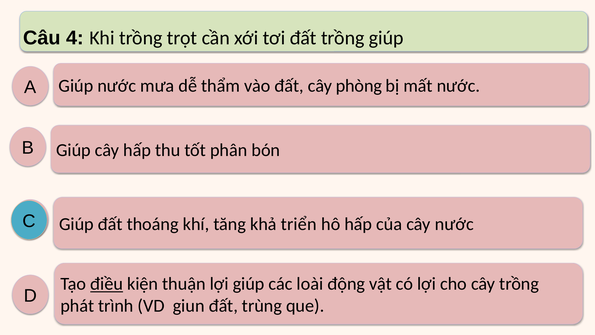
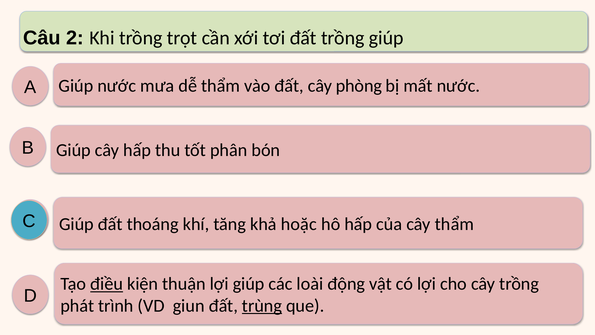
4: 4 -> 2 (75, 38)
triển: triển -> hoặc (299, 224)
cây nước: nước -> thẩm (454, 224)
trùng underline: none -> present (262, 305)
